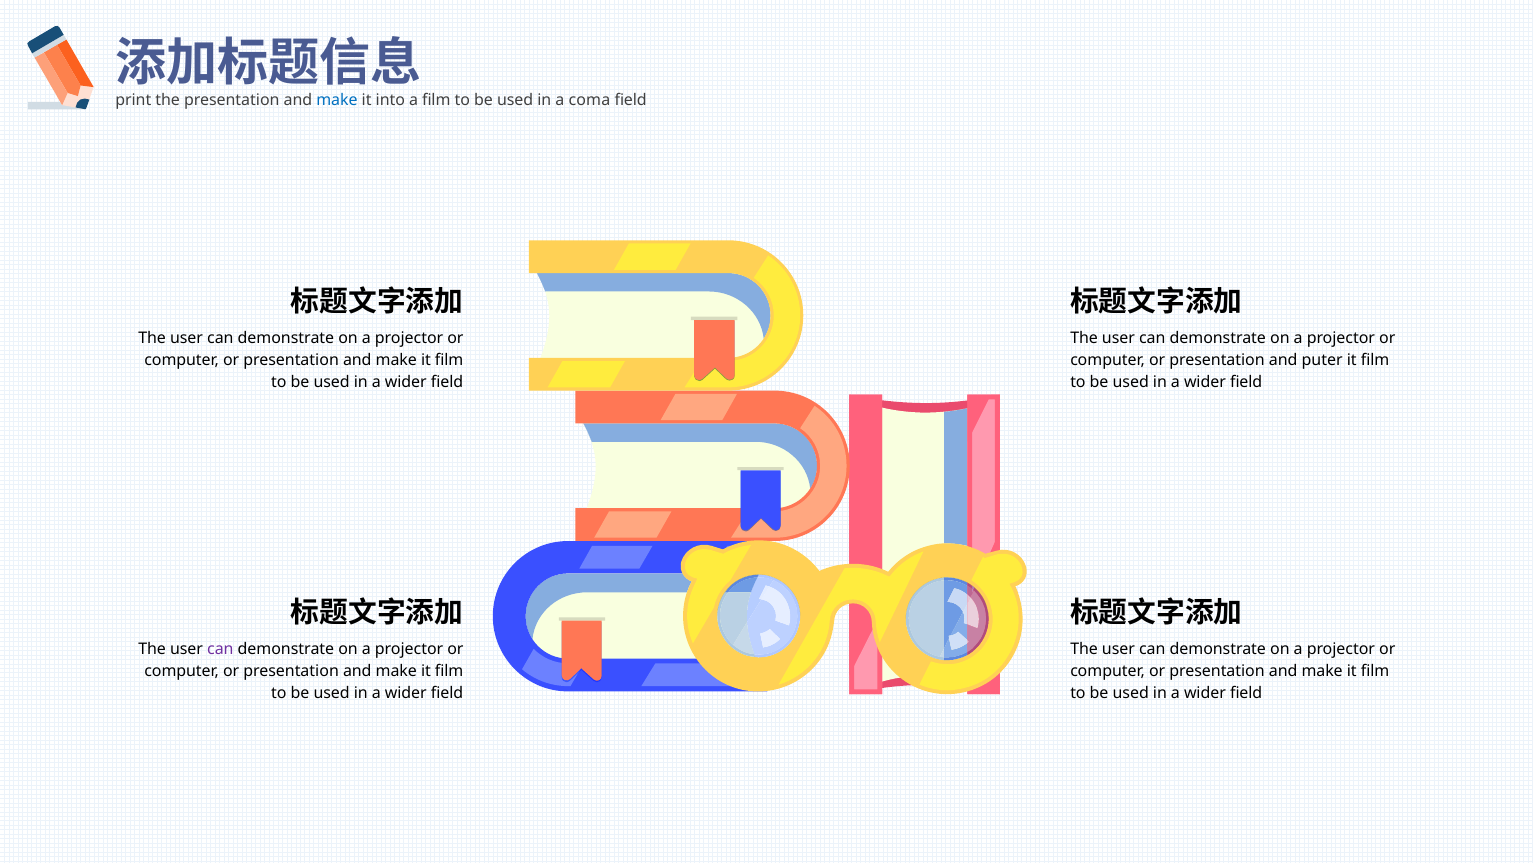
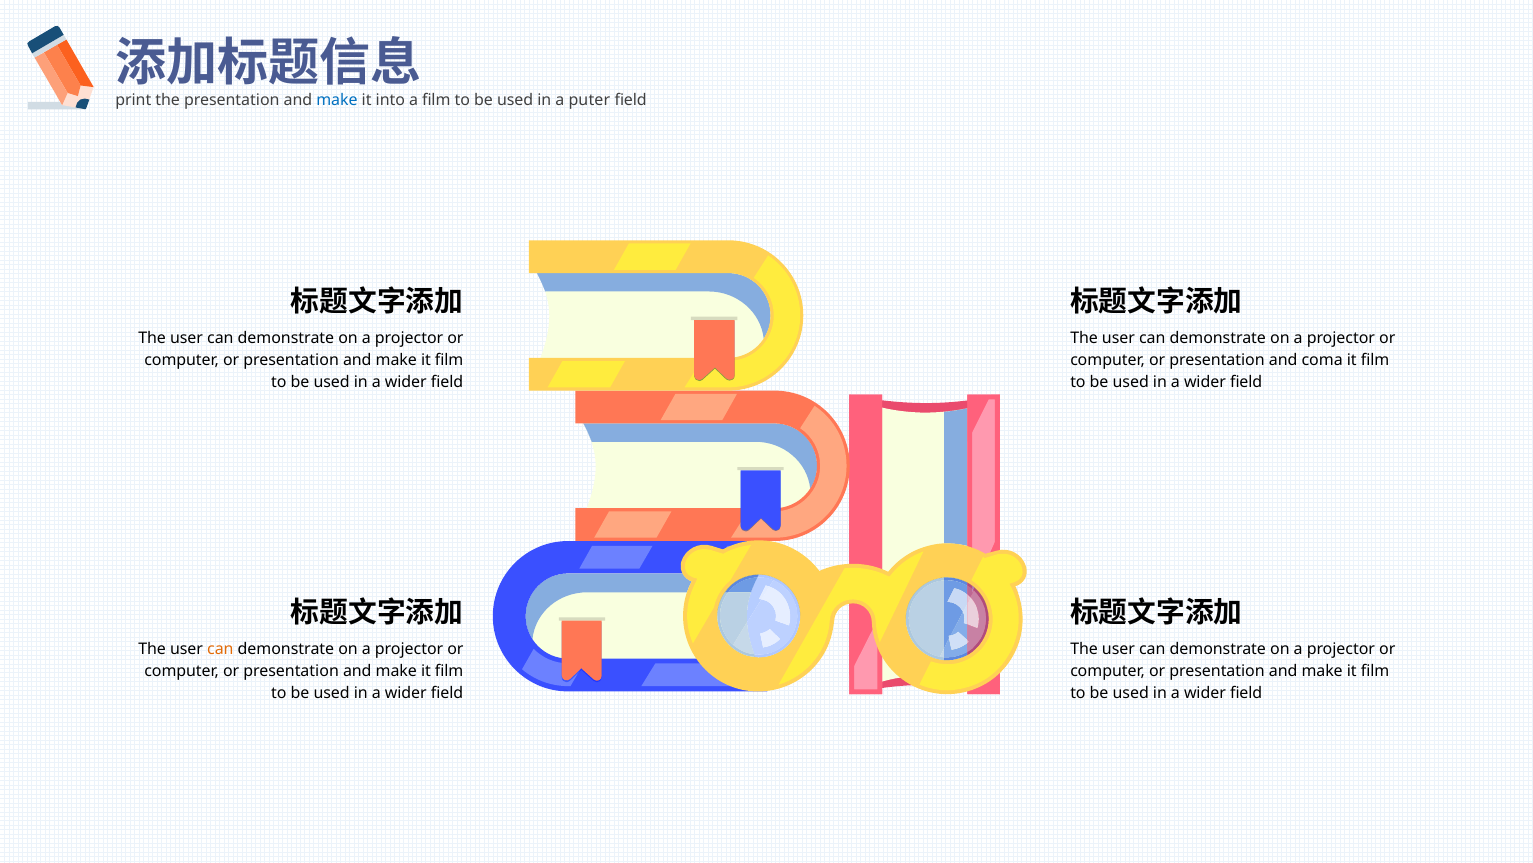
coma: coma -> puter (589, 100)
puter: puter -> coma (1322, 360)
can colour: purple -> orange (220, 649)
